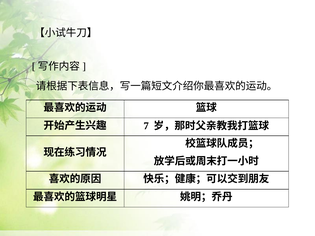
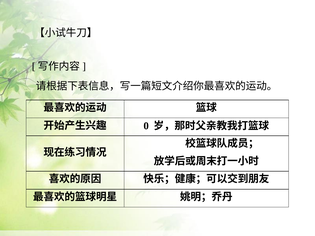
7: 7 -> 0 (146, 126)
